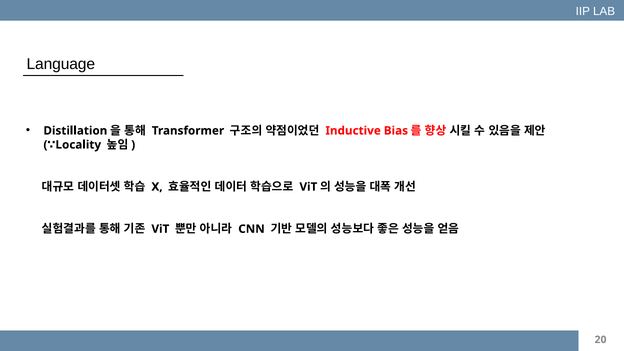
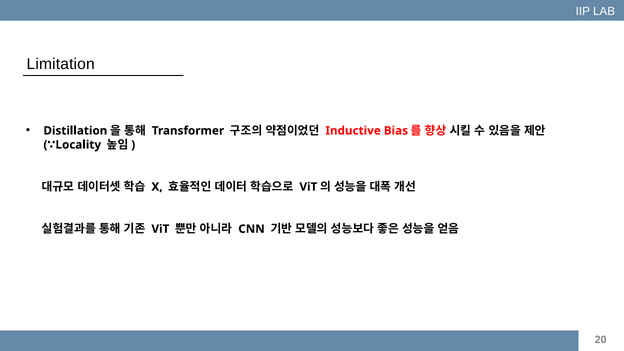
Language: Language -> Limitation (61, 64)
